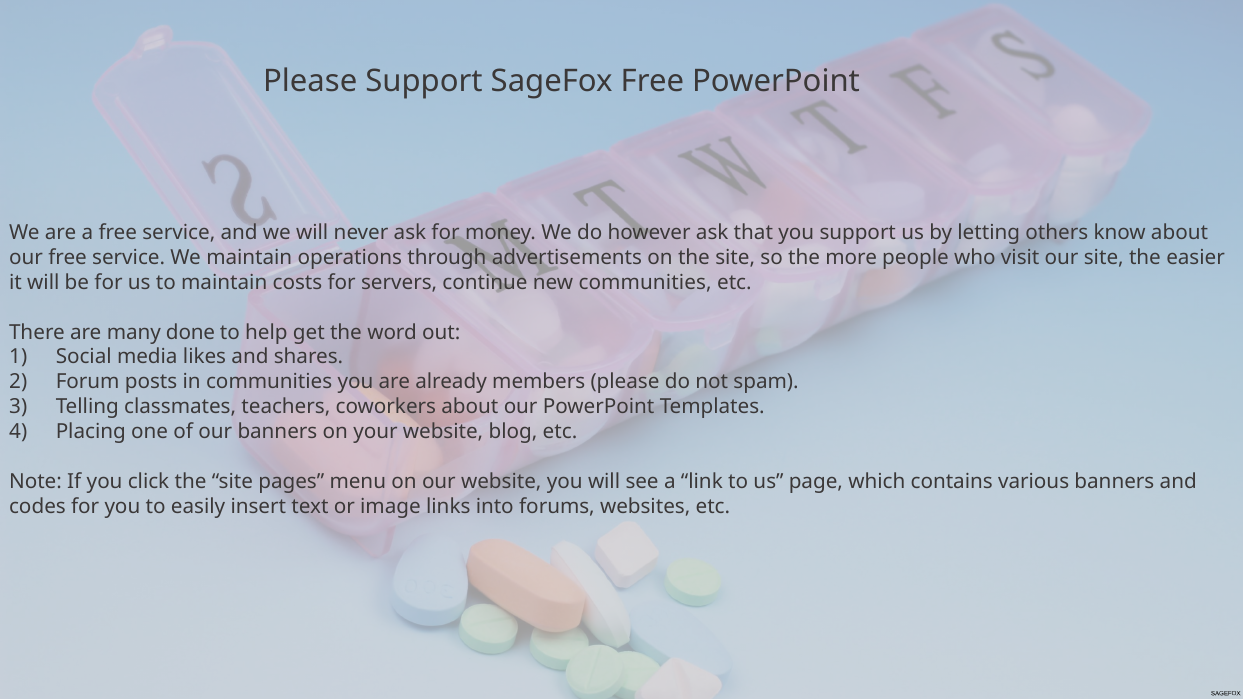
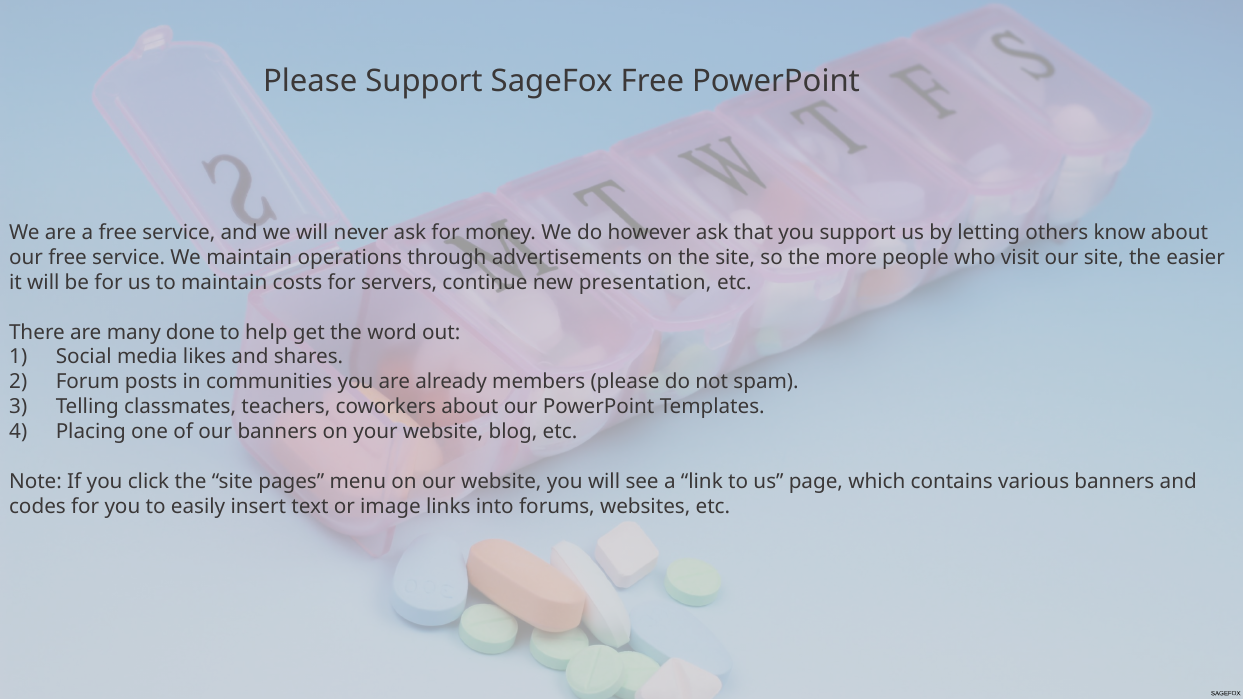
new communities: communities -> presentation (645, 283)
